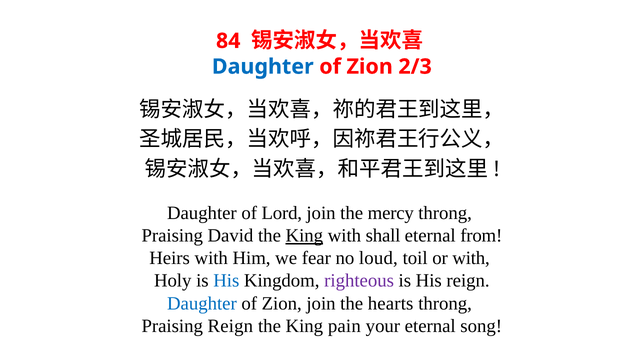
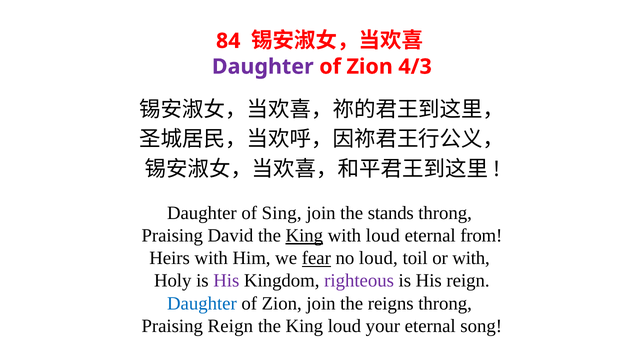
Daughter colour: blue -> purple (263, 67)
2/3: 2/3 -> 4/3 (415, 67)
Lord: Lord -> Sing (282, 213)
mercy: mercy -> stands (391, 213)
with shall: shall -> loud (383, 236)
fear underline: none -> present (316, 258)
His colour: blue -> purple (226, 281)
hearts: hearts -> reigns (391, 304)
King pain: pain -> loud (344, 326)
